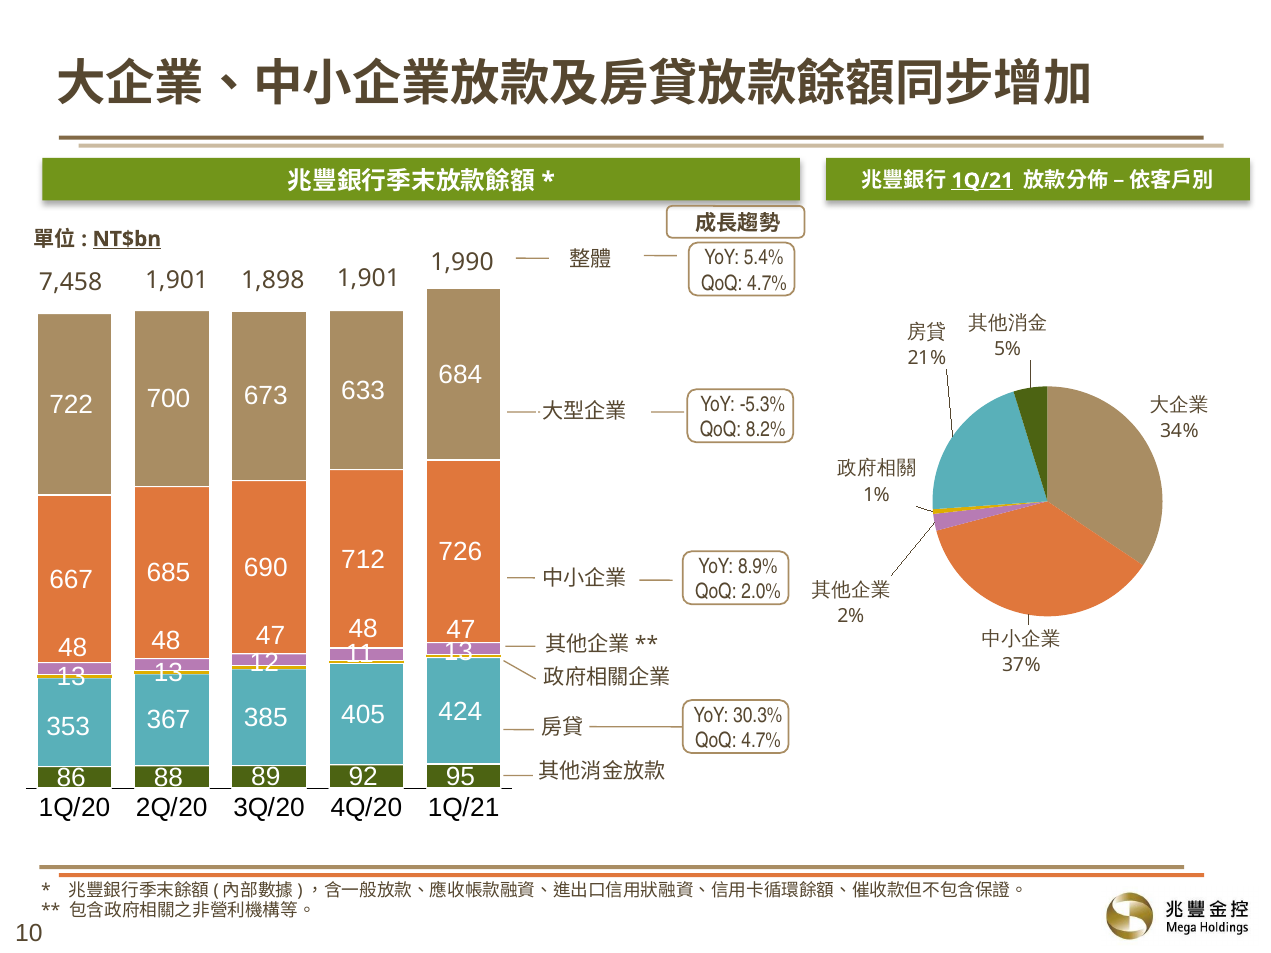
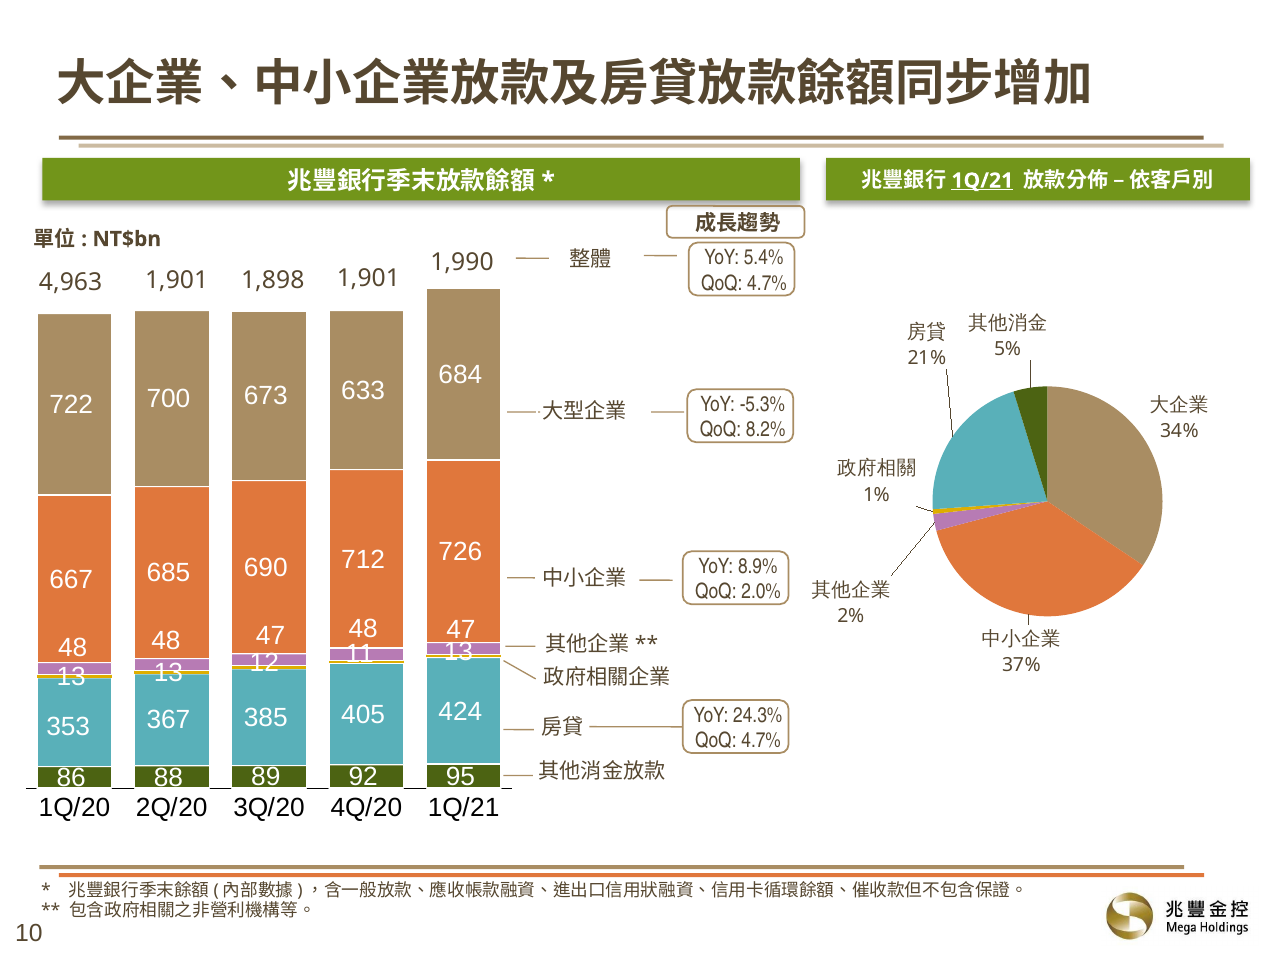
NT$bn underline: present -> none (127, 239)
7,458: 7,458 -> 4,963 (71, 282)
30.3%: 30.3% -> 24.3% (758, 715)
